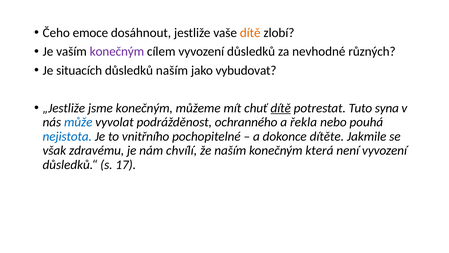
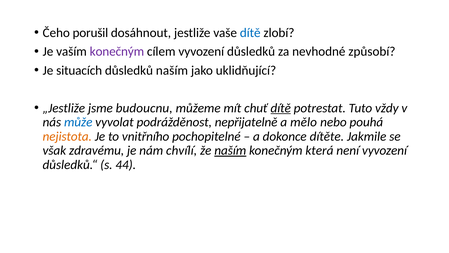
emoce: emoce -> porušil (90, 33)
dítě colour: orange -> blue (250, 33)
různých: různých -> způsobí (372, 52)
vybudovat: vybudovat -> uklidňující (246, 70)
jsme konečným: konečným -> budoucnu (144, 108)
syna: syna -> vždy (387, 108)
ochranného: ochranného -> nepřijatelně (246, 122)
řekla: řekla -> mělo (304, 122)
nejistota colour: blue -> orange (67, 136)
naším underline: none -> present (230, 150)
17: 17 -> 44 (126, 164)
